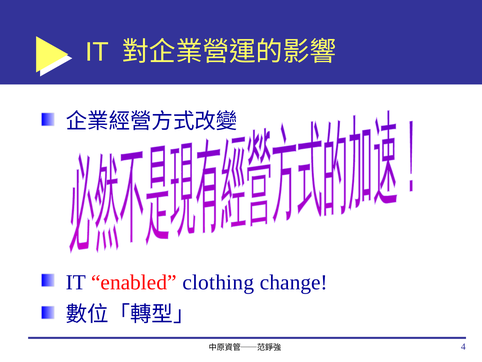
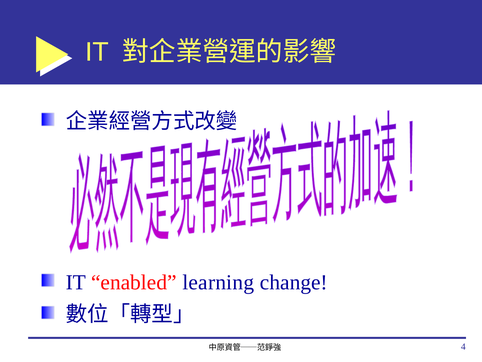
clothing: clothing -> learning (218, 282)
